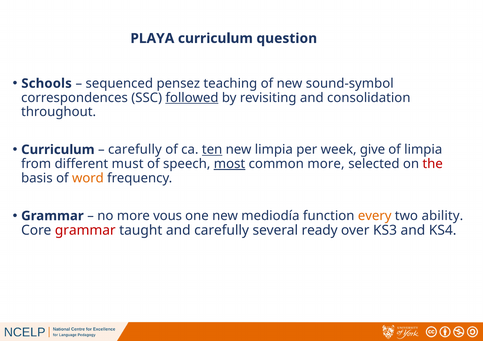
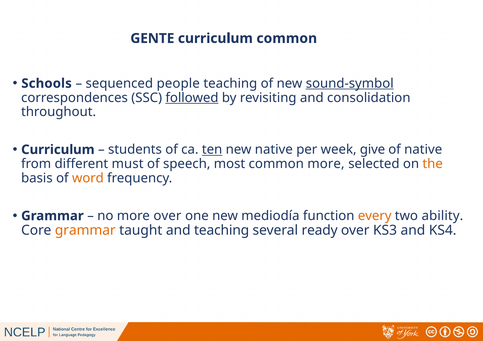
PLAYA: PLAYA -> GENTE (152, 38)
curriculum question: question -> common (287, 38)
pensez: pensez -> people (178, 84)
sound-symbol underline: none -> present (350, 84)
carefully: carefully -> students (135, 150)
new limpia: limpia -> native (274, 150)
of limpia: limpia -> native (423, 150)
most underline: present -> none (229, 164)
the colour: red -> orange (433, 164)
more vous: vous -> over (167, 216)
grammar colour: red -> orange (85, 231)
and carefully: carefully -> teaching (222, 231)
